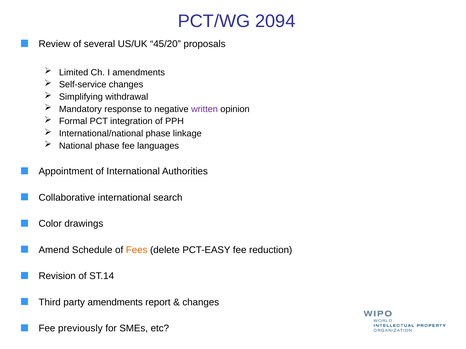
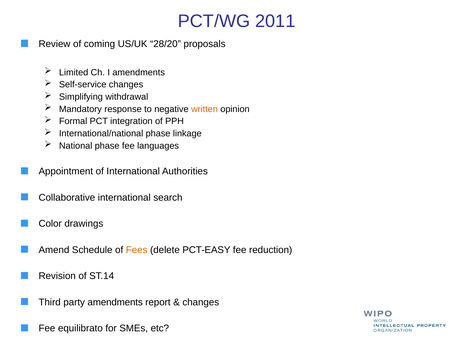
2094: 2094 -> 2011 (275, 21)
several: several -> coming (99, 44)
45/20: 45/20 -> 28/20 (165, 44)
written colour: purple -> orange (205, 109)
previously: previously -> equilibrato (80, 329)
